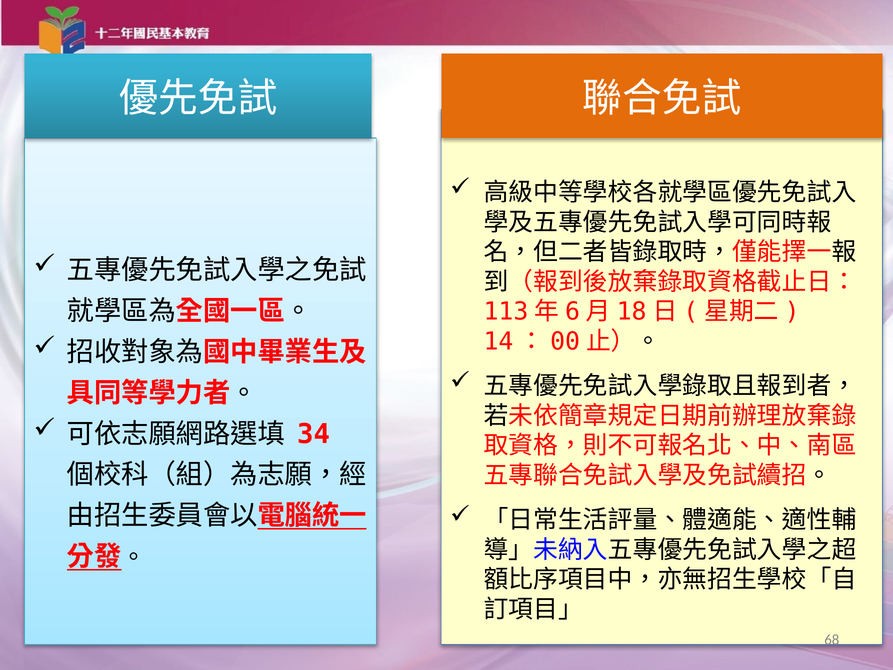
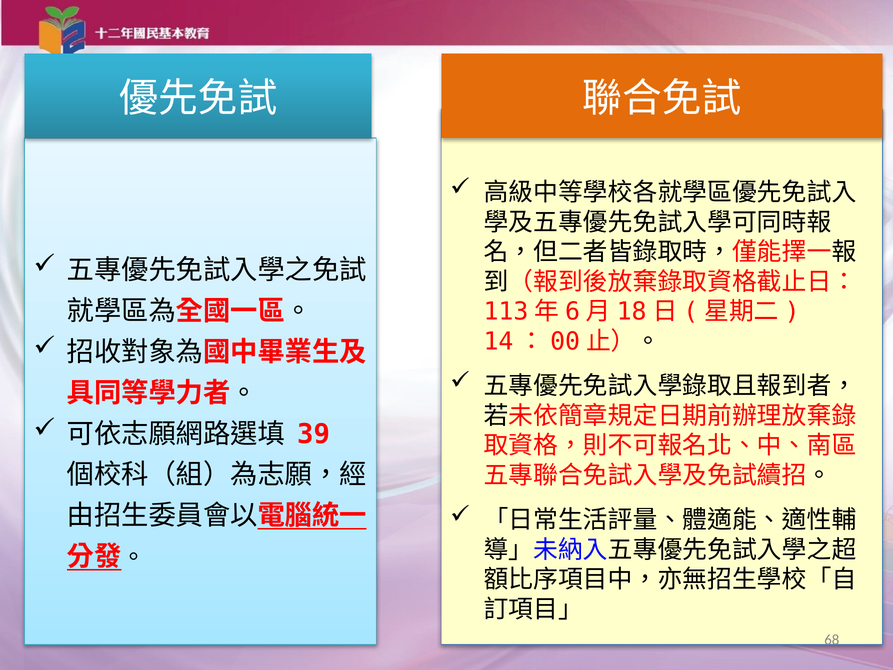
34: 34 -> 39 (314, 434)
